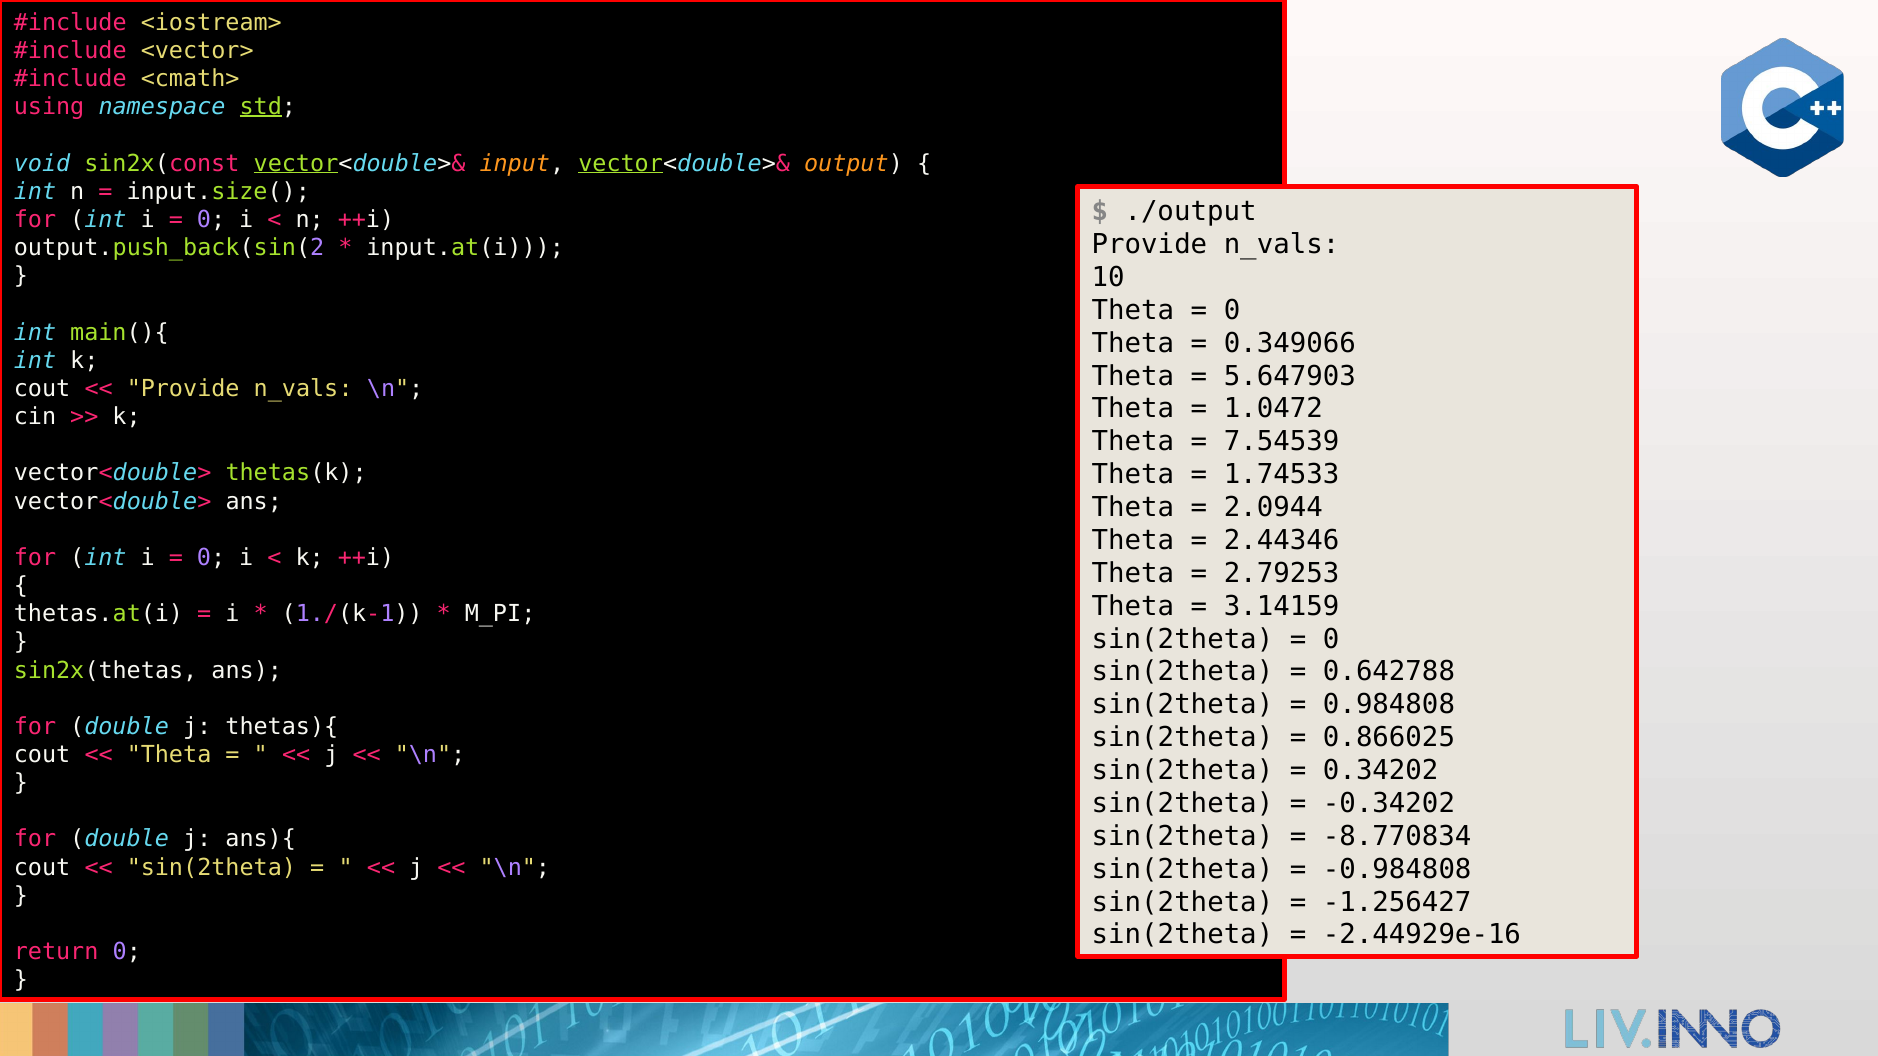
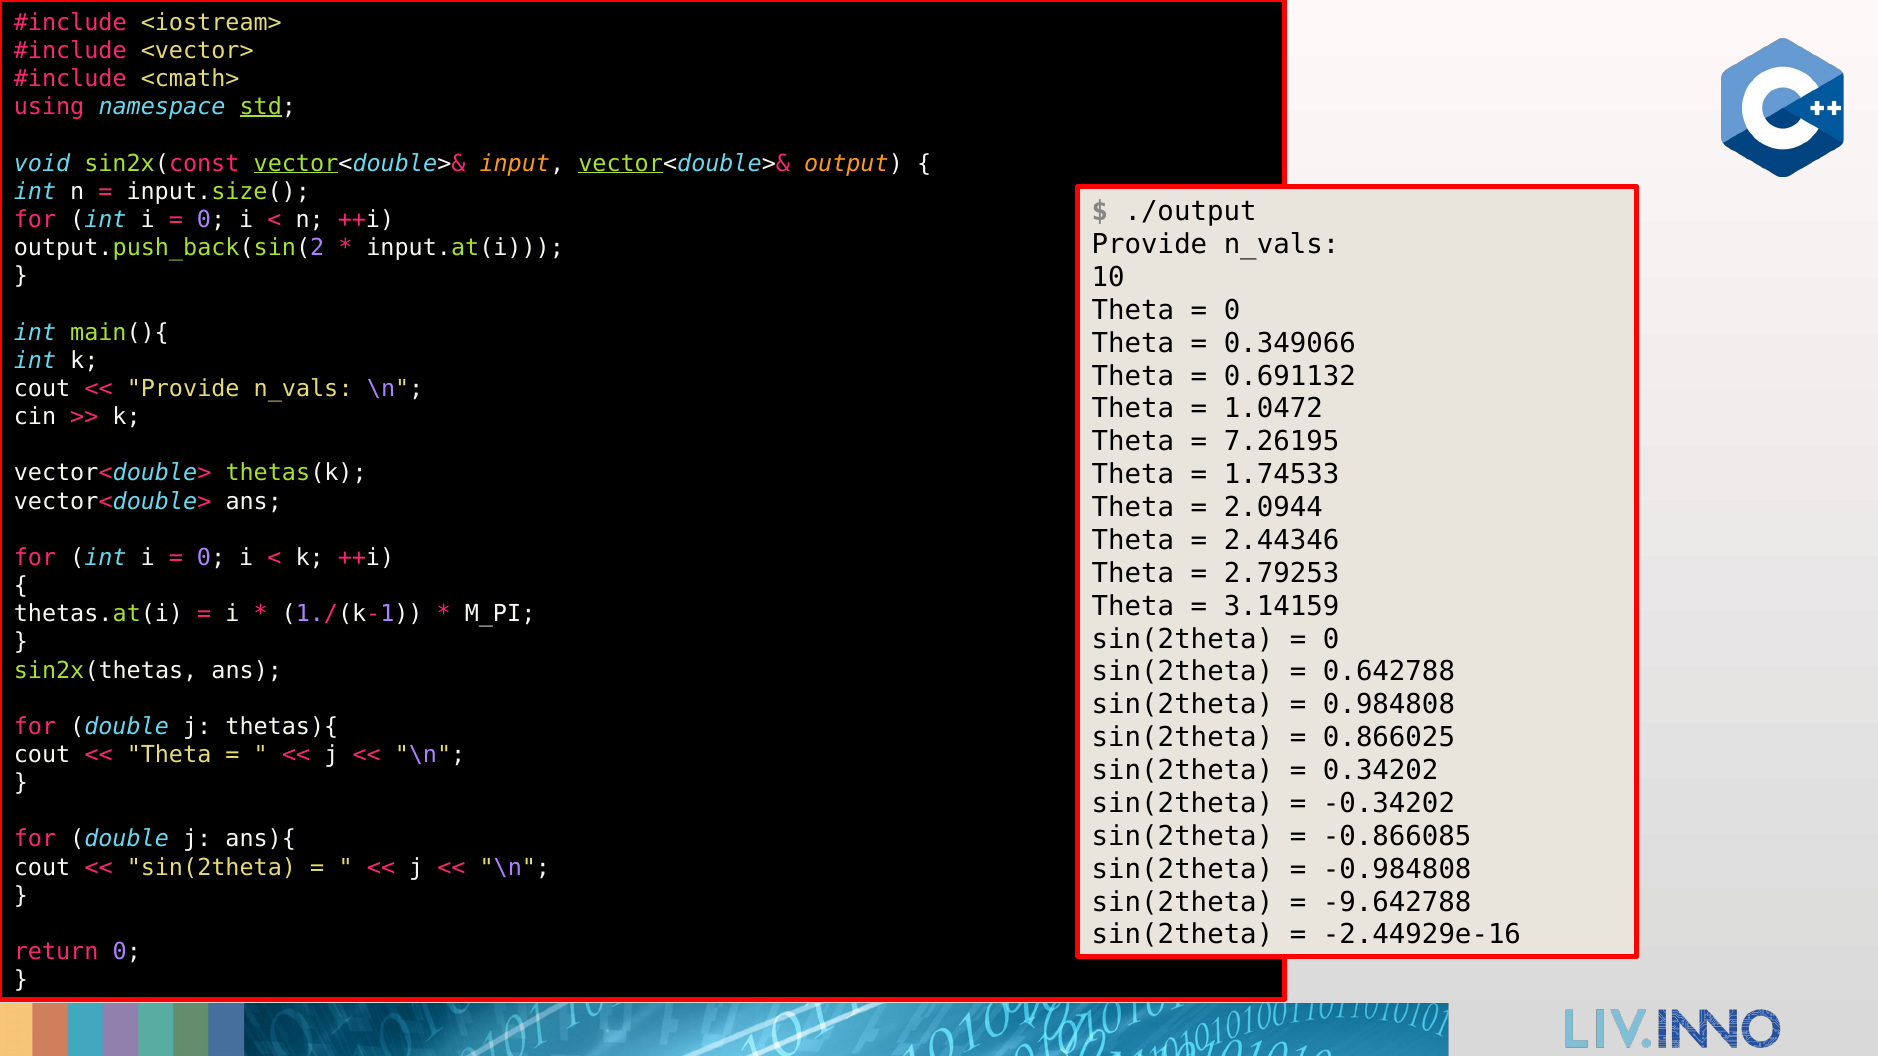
5.647903: 5.647903 -> 0.691132 (1290, 376)
7.54539: 7.54539 -> 7.26195 (1282, 442)
-8.770834: -8.770834 -> -0.866085 (1397, 837)
-1.256427: -1.256427 -> -9.642788 (1397, 902)
